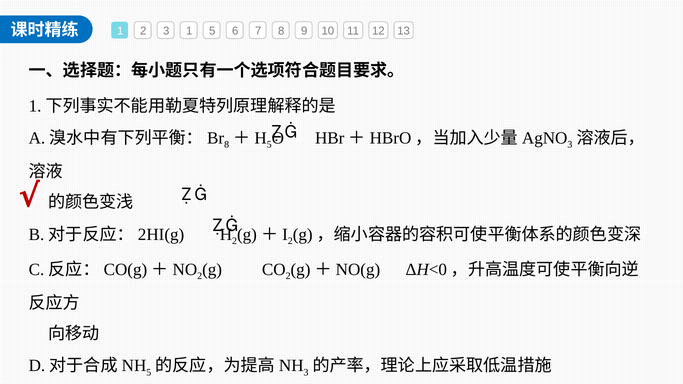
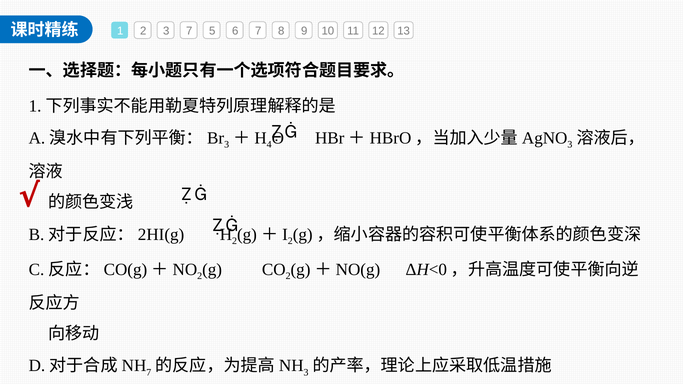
3 1: 1 -> 7 (189, 31)
8: 8 -> 3 (227, 145)
5: 5 -> 4 (269, 145)
5: 5 -> 7 (149, 373)
